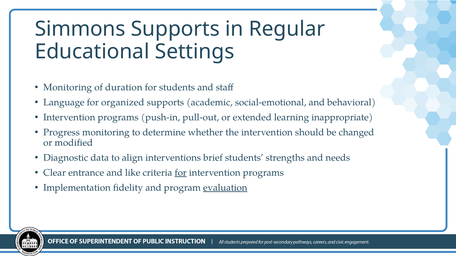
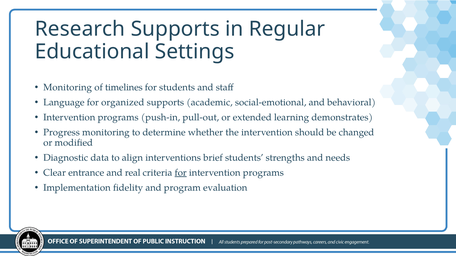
Simmons: Simmons -> Research (80, 29)
duration: duration -> timelines (124, 88)
inappropriate: inappropriate -> demonstrates (342, 118)
like: like -> real (133, 173)
evaluation underline: present -> none (225, 188)
